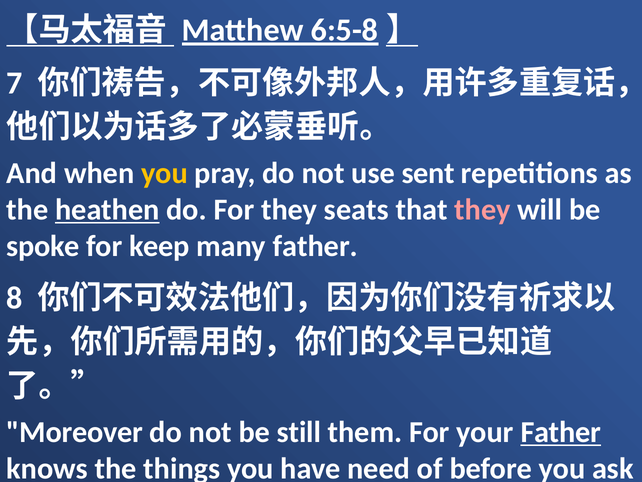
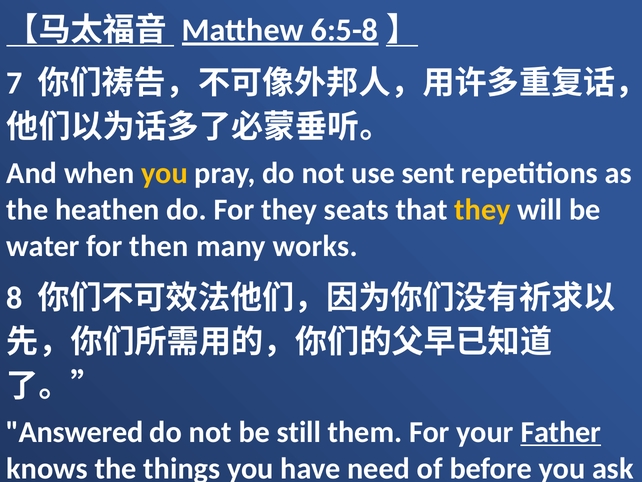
heathen underline: present -> none (107, 209)
they colour: pink -> yellow (482, 209)
spoke: spoke -> water (43, 246)
keep: keep -> then (159, 246)
many father: father -> works (315, 246)
Moreover: Moreover -> Answered (75, 432)
